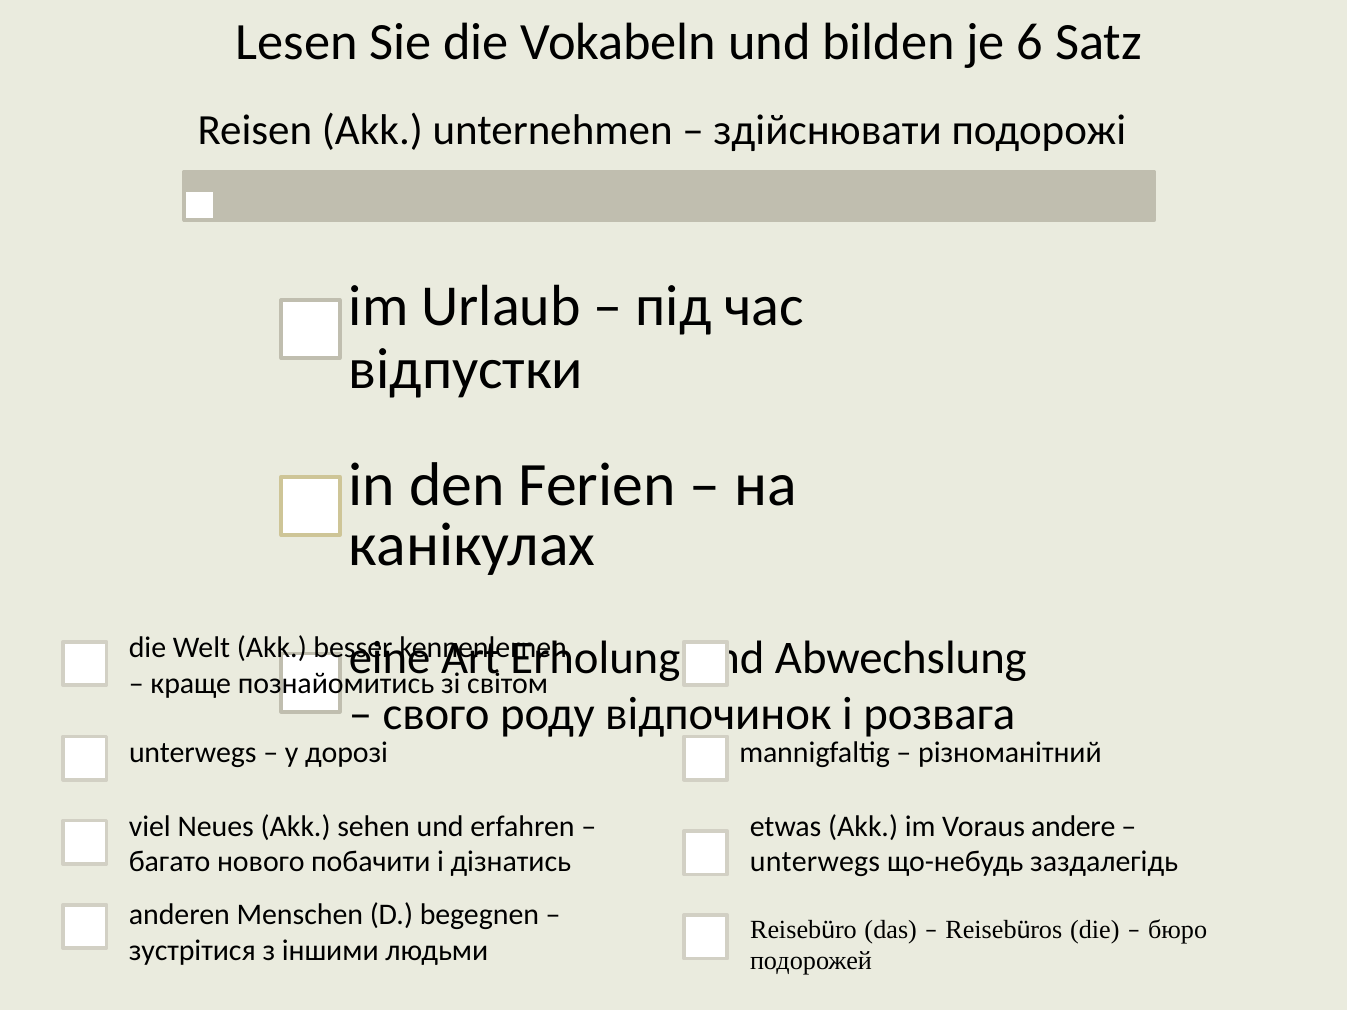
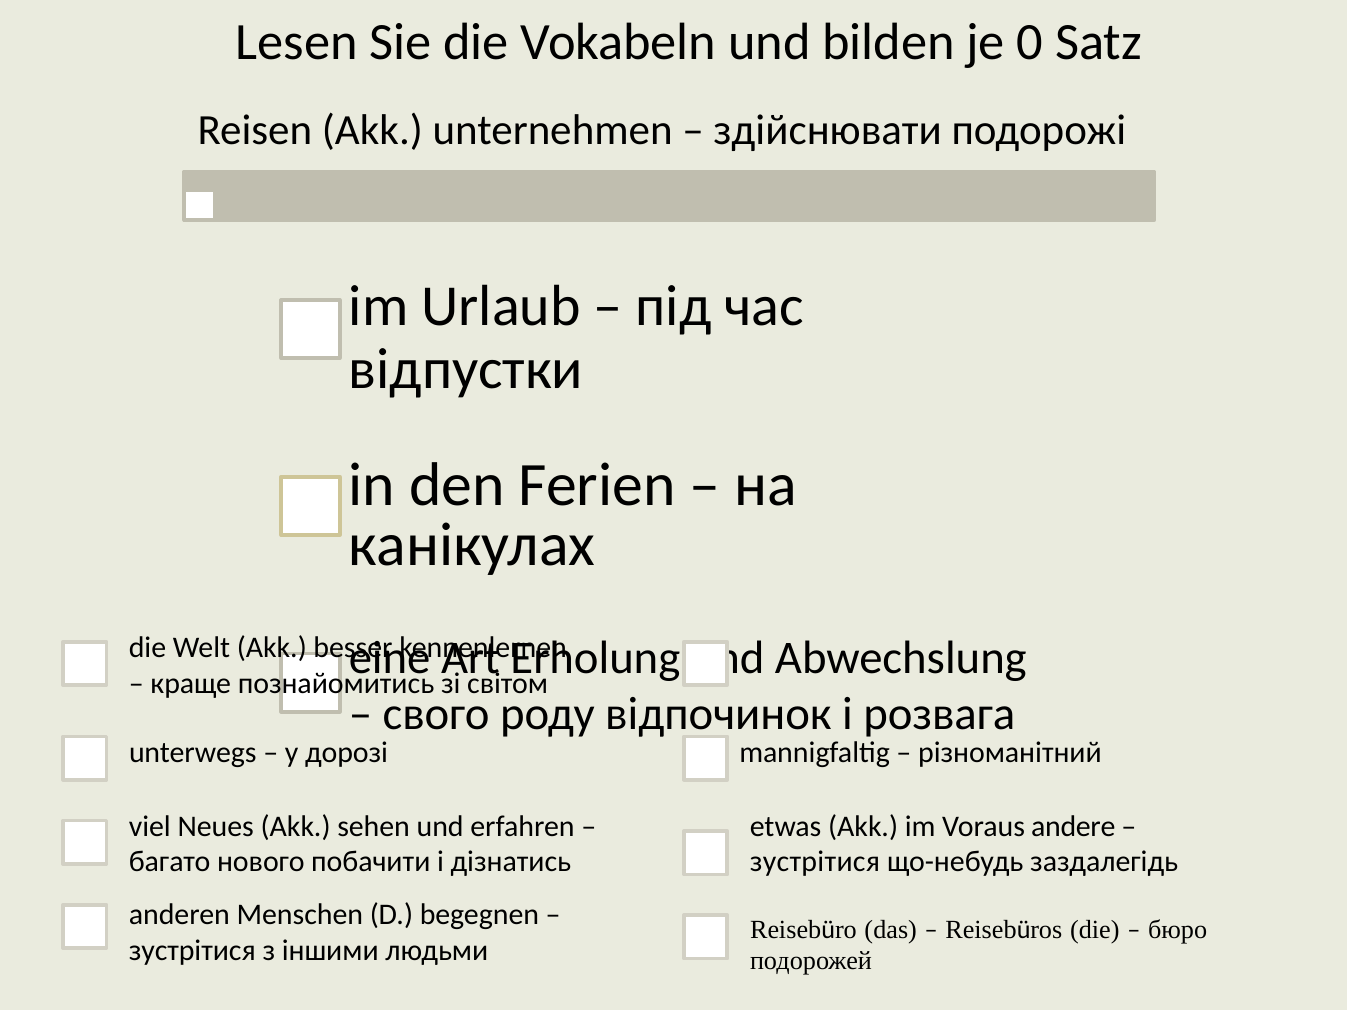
6: 6 -> 0 (1030, 42)
unterwegs: unterwegs -> зустрітися (815, 862)
